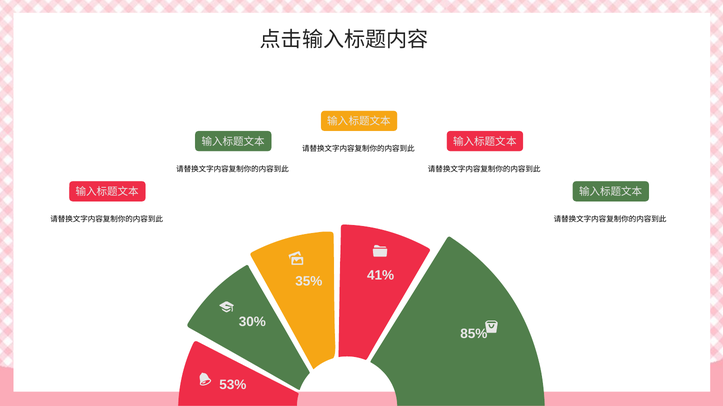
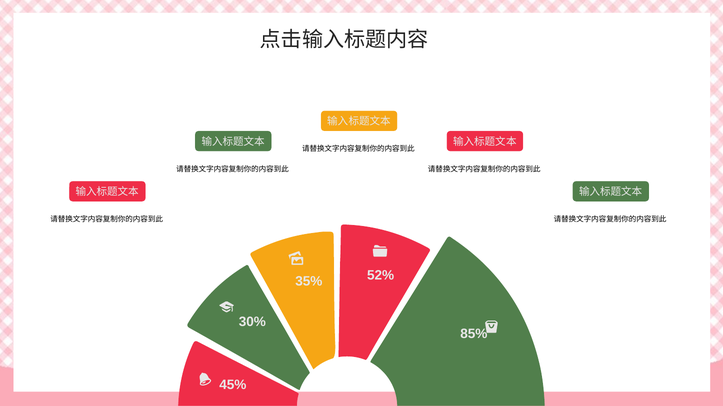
41%: 41% -> 52% (381, 276)
53%: 53% -> 45% (233, 386)
